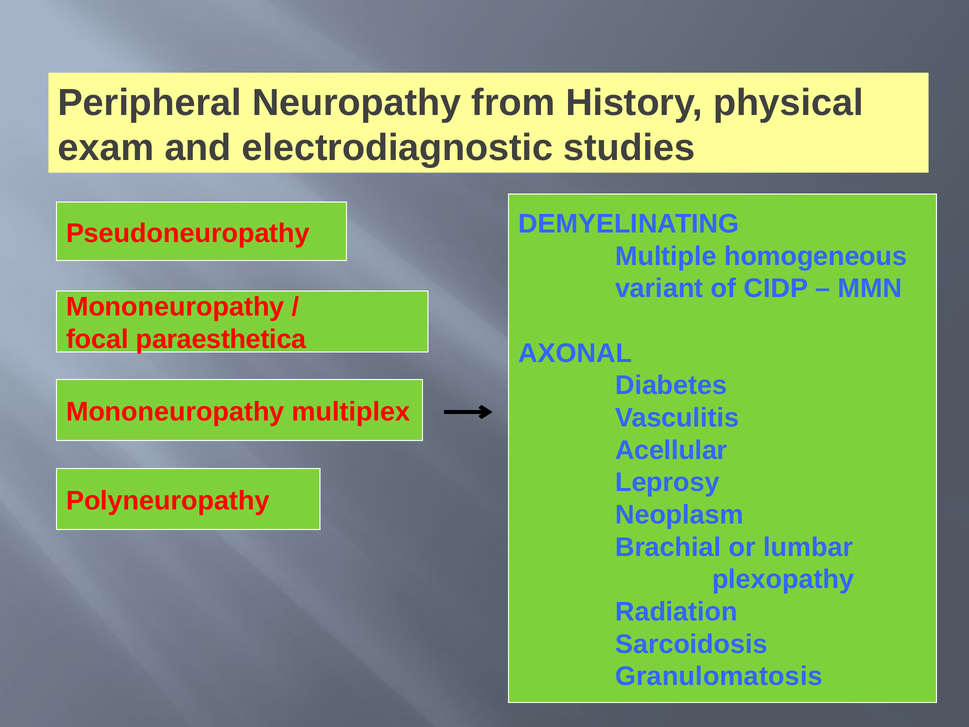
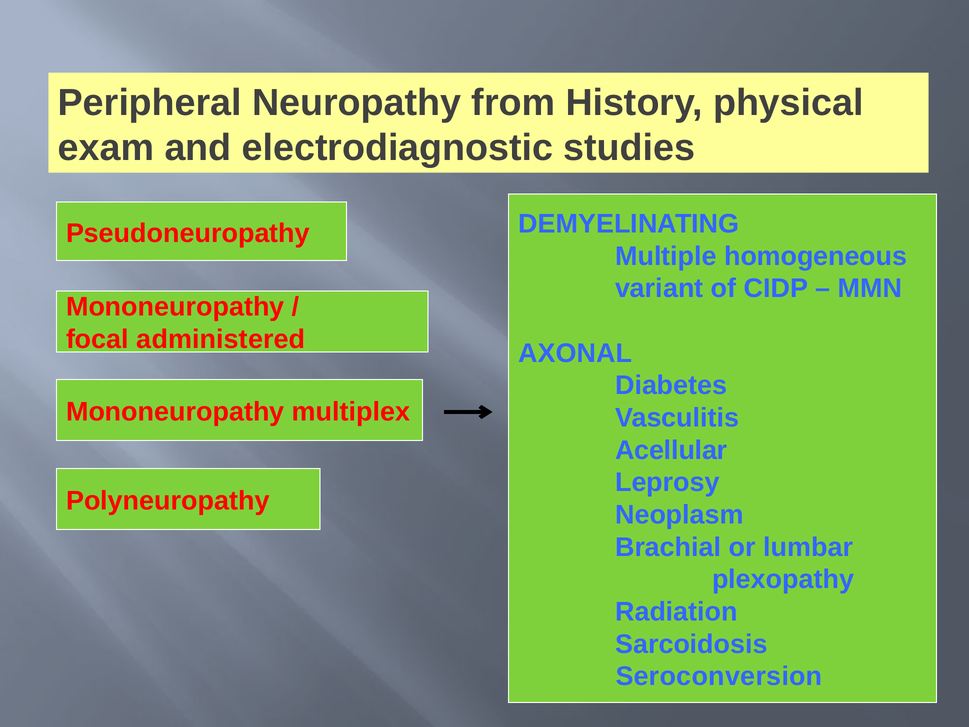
paraesthetica: paraesthetica -> administered (221, 339)
Granulomatosis: Granulomatosis -> Seroconversion (719, 676)
